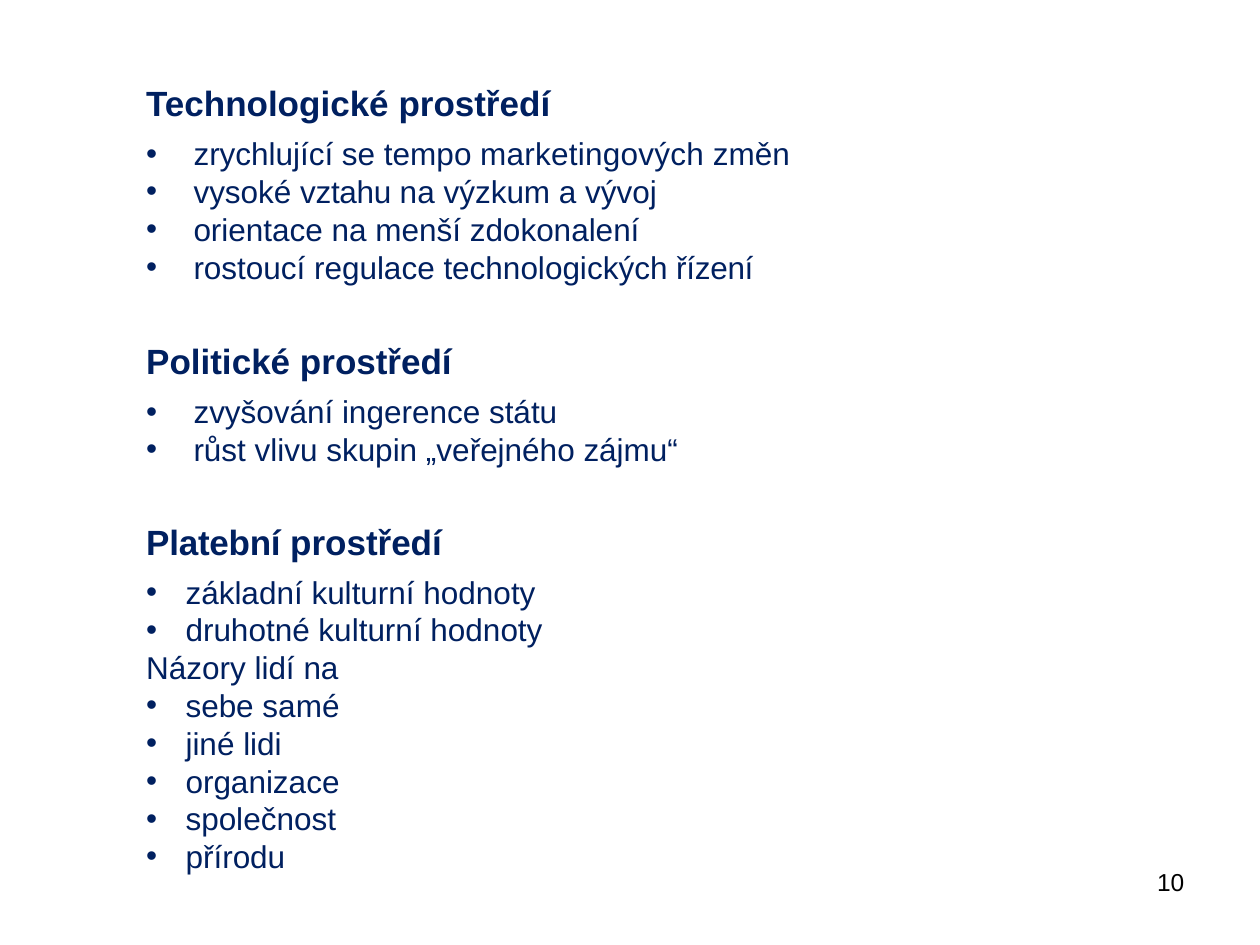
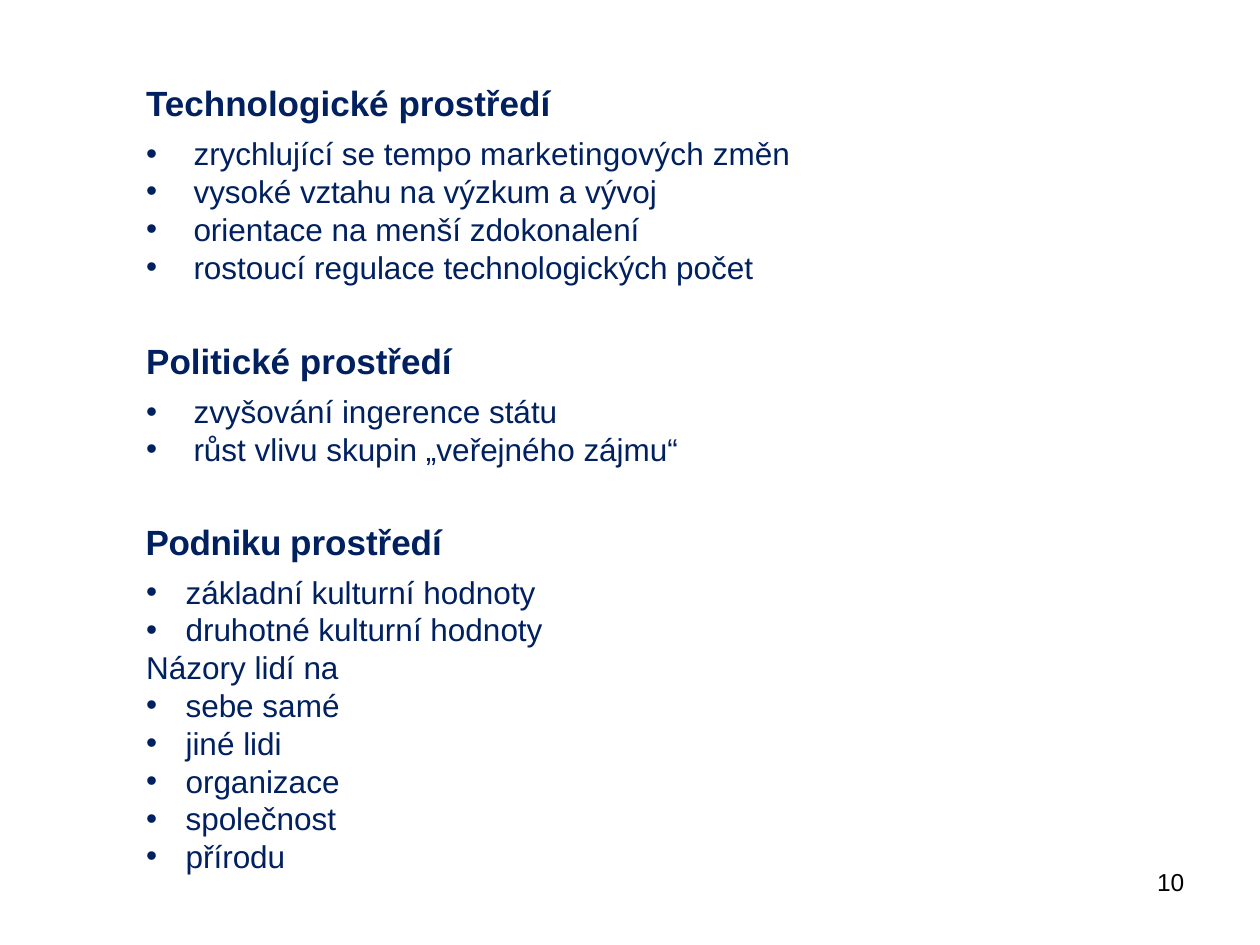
řízení: řízení -> počet (715, 269)
Platební: Platební -> Podniku (213, 543)
